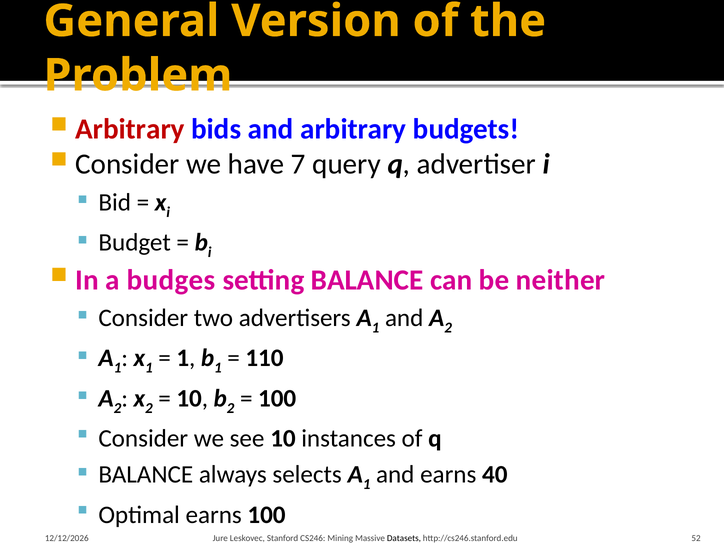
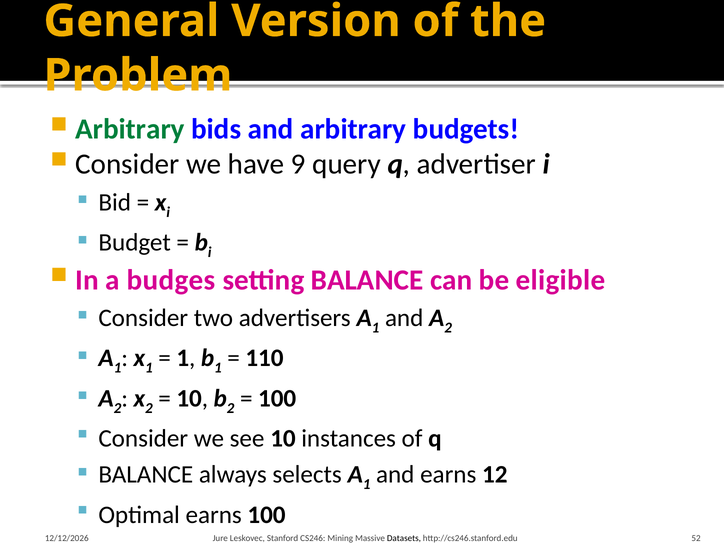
Arbitrary colour: red -> green (130, 129)
7: 7 -> 9 (298, 164)
neither: neither -> eligible (561, 280)
40: 40 -> 12 (495, 474)
